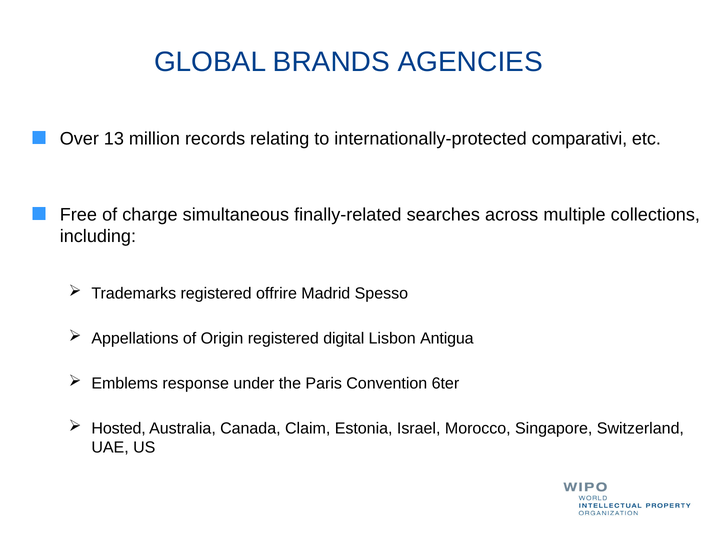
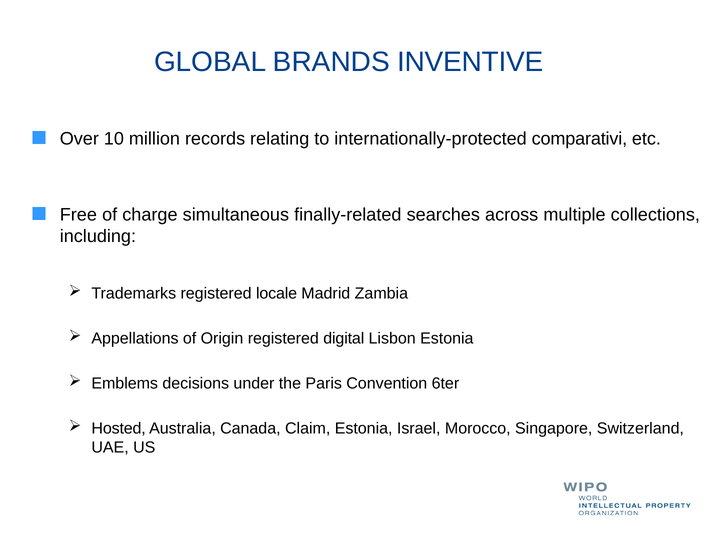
AGENCIES: AGENCIES -> INVENTIVE (470, 62)
13: 13 -> 10 (114, 139)
offrire: offrire -> locale (277, 293)
Spesso: Spesso -> Zambia (381, 293)
Lisbon Antigua: Antigua -> Estonia (447, 338)
response: response -> decisions (196, 383)
